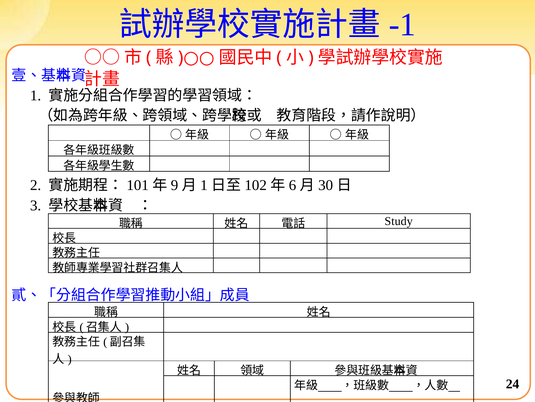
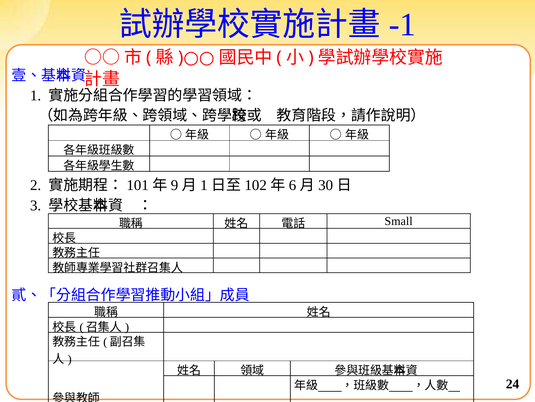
Study: Study -> Small (399, 221)
